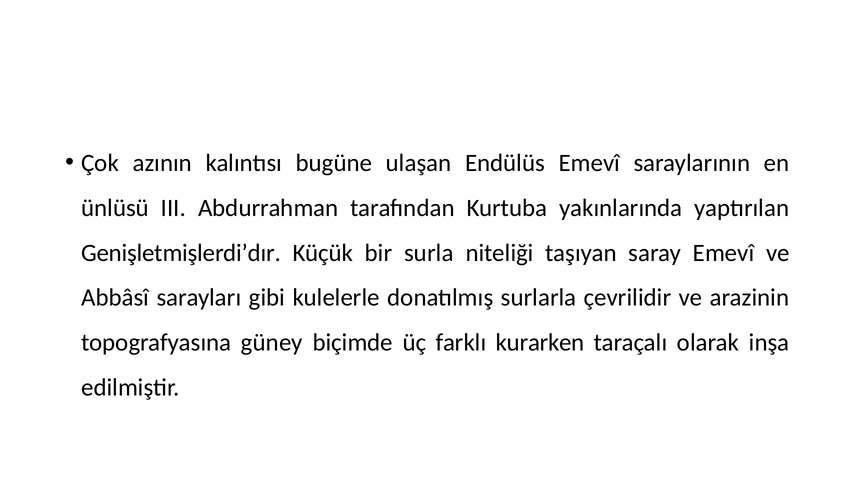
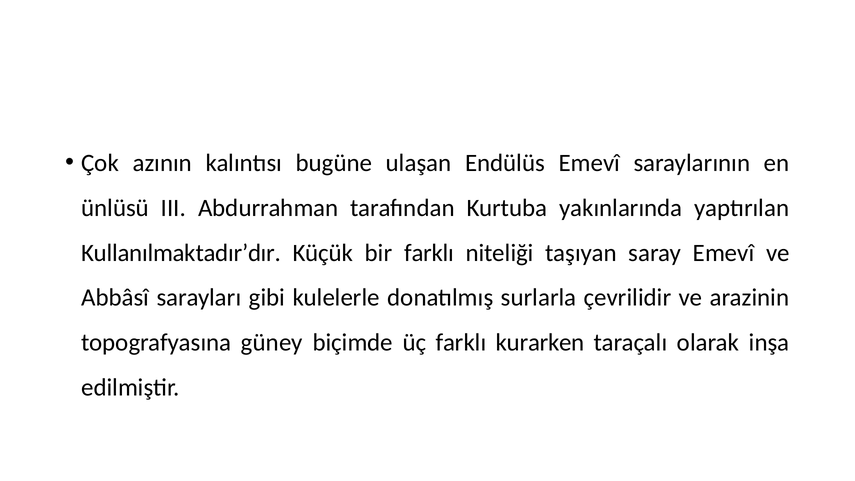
Genişletmişlerdi’dır: Genişletmişlerdi’dır -> Kullanılmaktadır’dır (181, 253)
bir surla: surla -> farklı (429, 253)
